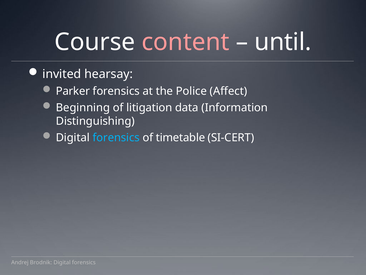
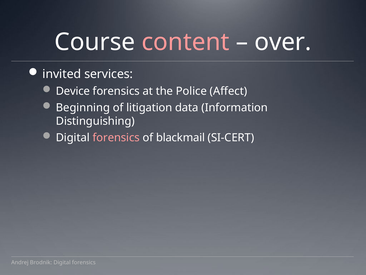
until: until -> over (283, 42)
hearsay: hearsay -> services (109, 74)
Parker: Parker -> Device (73, 91)
forensics colour: light blue -> pink (116, 137)
timetable: timetable -> blackmail (181, 137)
